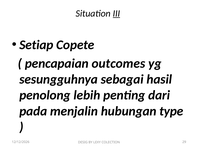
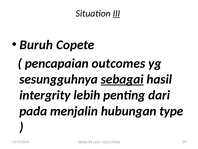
Setiap: Setiap -> Buruh (36, 45)
sebagai underline: none -> present (122, 79)
penolong: penolong -> intergrity (45, 95)
